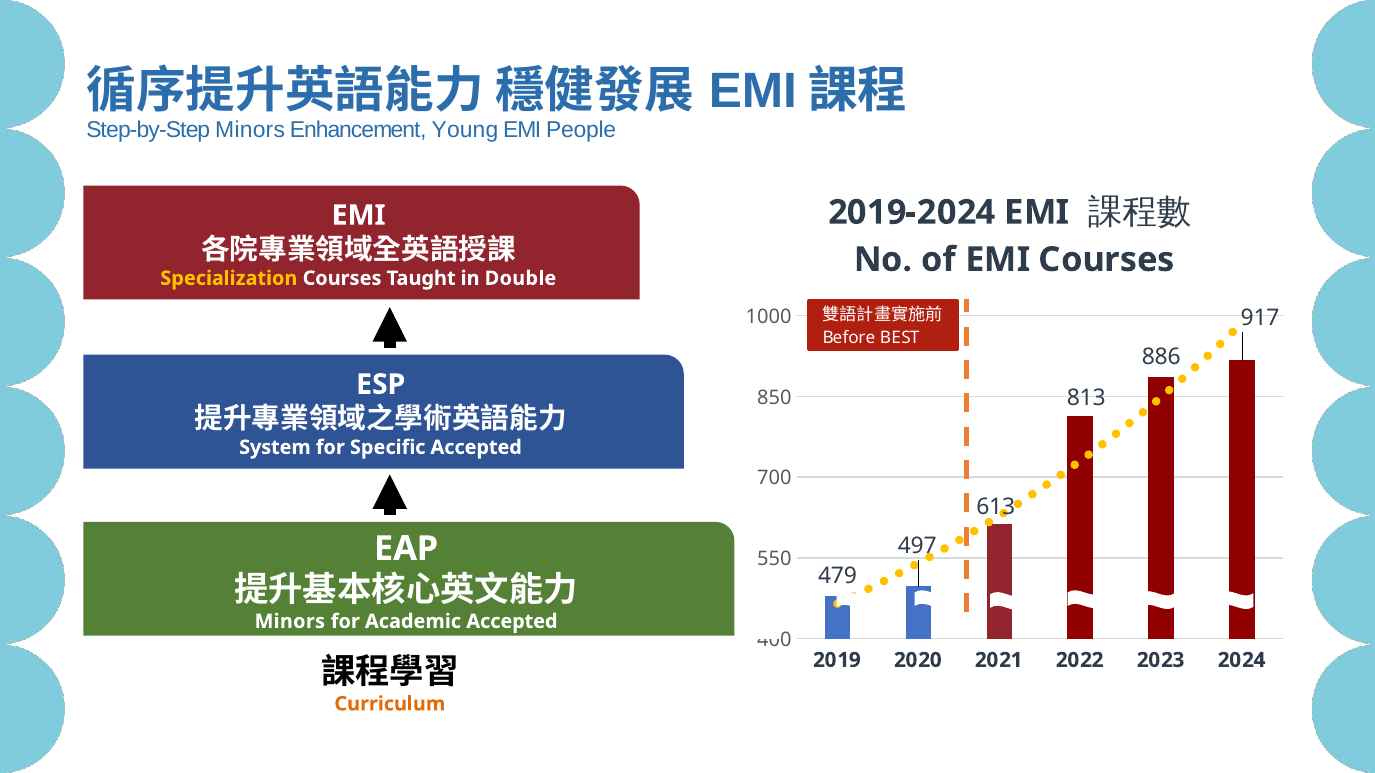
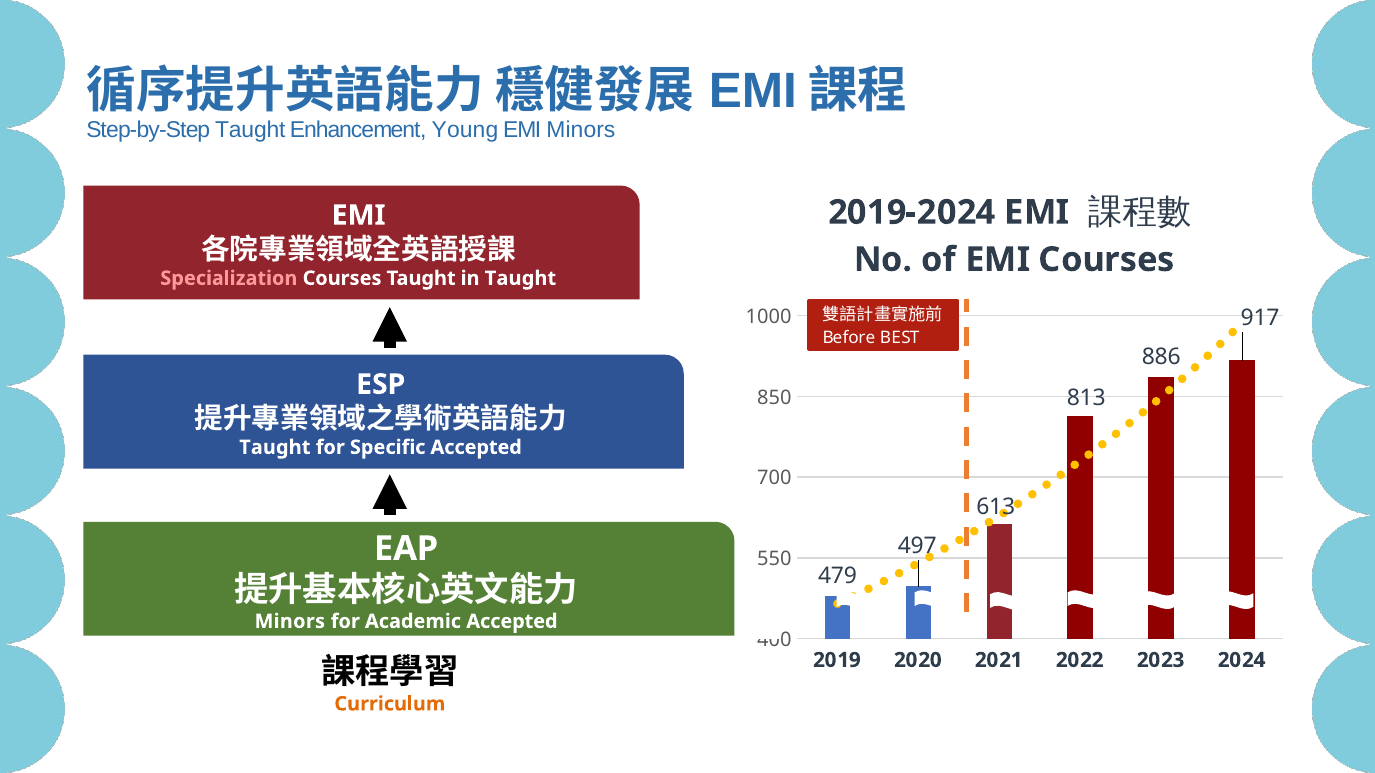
Step-by-Step Minors: Minors -> Taught (250, 130)
EMI People: People -> Minors (581, 130)
Specialization colour: yellow -> pink (229, 278)
in Double: Double -> Taught (520, 278)
System: System -> Taught (275, 448)
